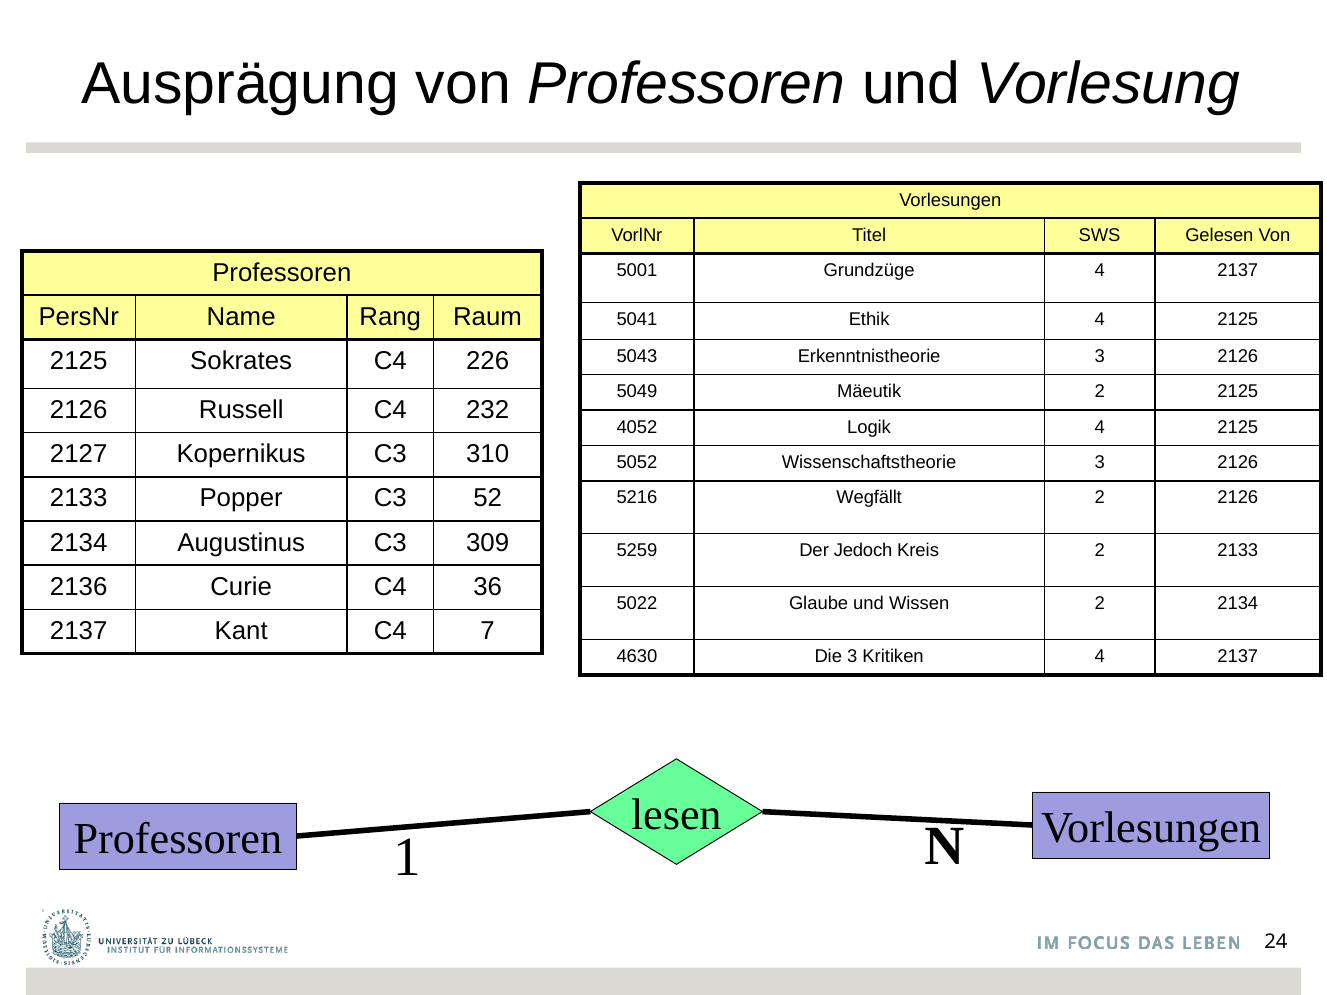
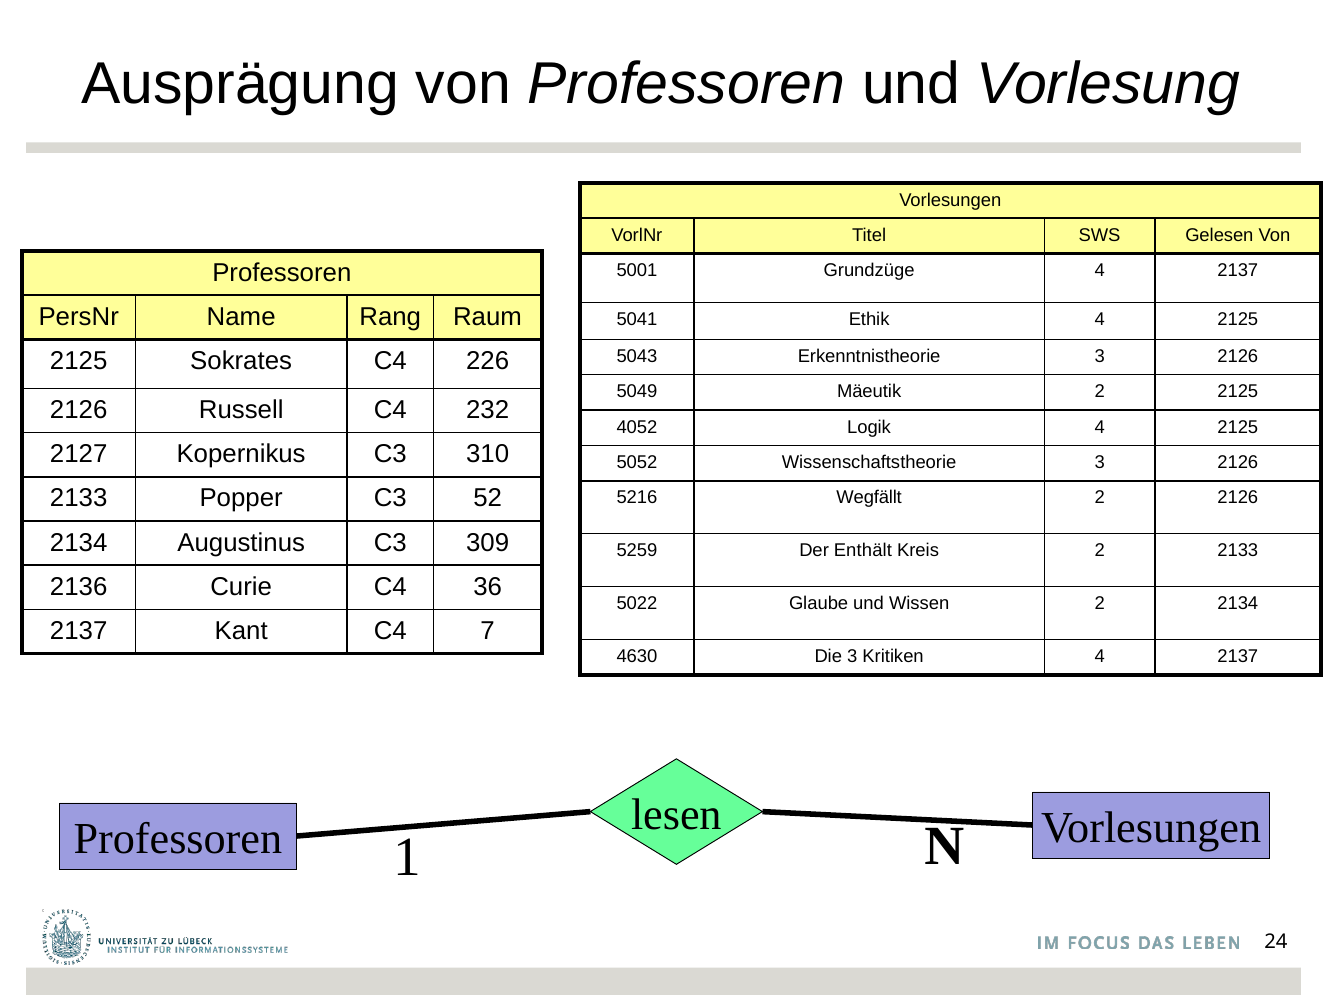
Jedoch: Jedoch -> Enthält (863, 551)
